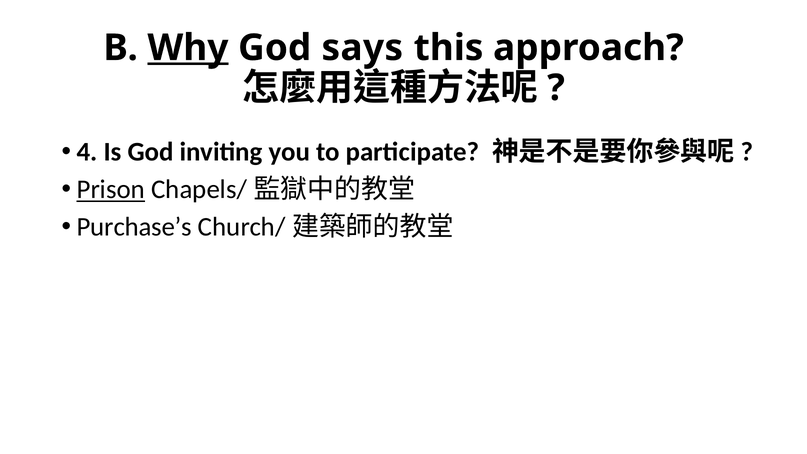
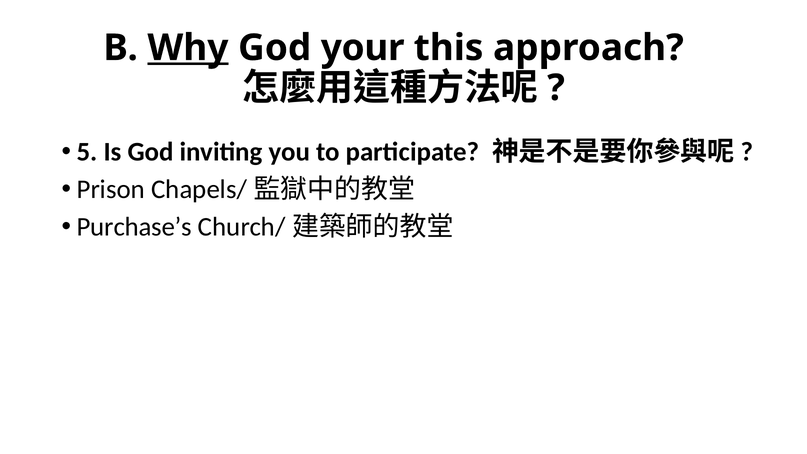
says: says -> your (363, 48)
4: 4 -> 5 (87, 152)
Prison underline: present -> none (111, 189)
